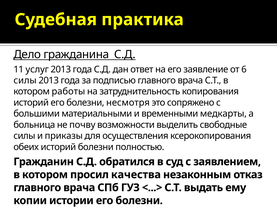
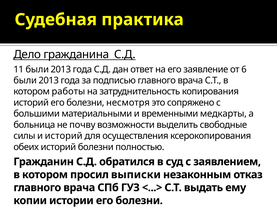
11 услуг: услуг -> были (37, 69)
силы: силы -> были (25, 80)
и приказы: приказы -> историй (64, 136)
качества: качества -> выписки (136, 174)
